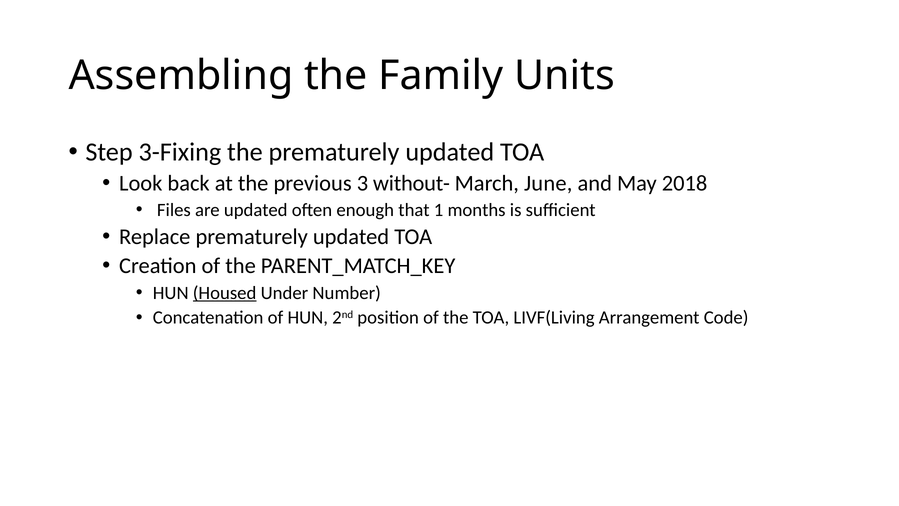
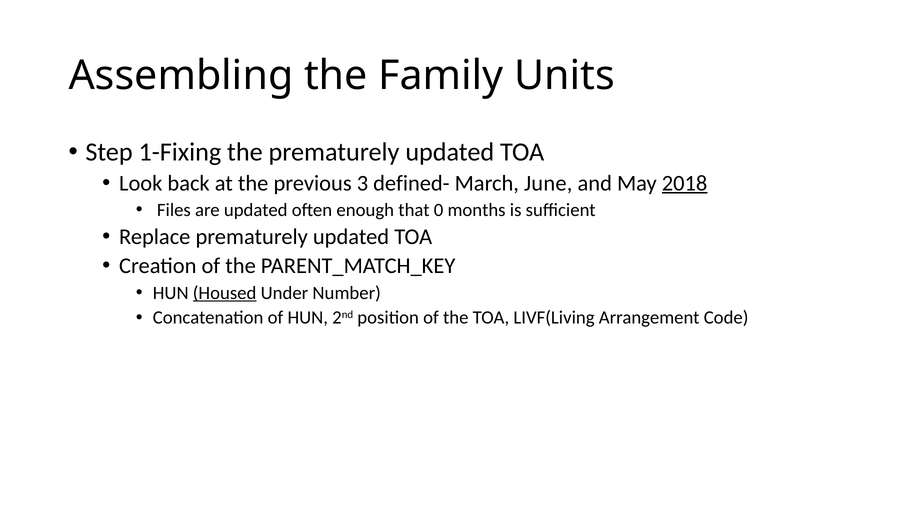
3-Fixing: 3-Fixing -> 1-Fixing (180, 152)
without-: without- -> defined- (411, 183)
2018 underline: none -> present (685, 183)
1: 1 -> 0 (439, 210)
